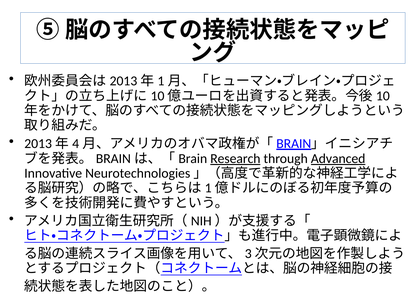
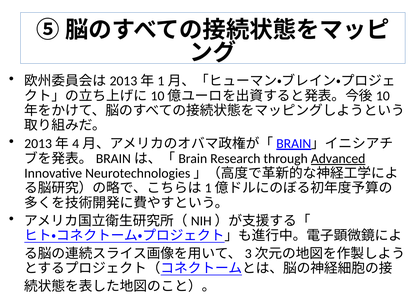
Research underline: present -> none (235, 158)
